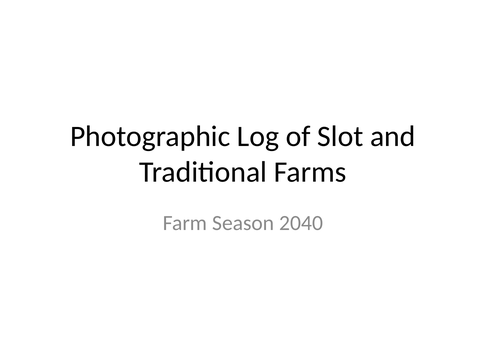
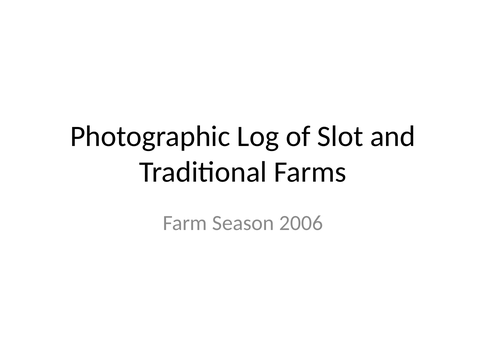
2040: 2040 -> 2006 (301, 223)
